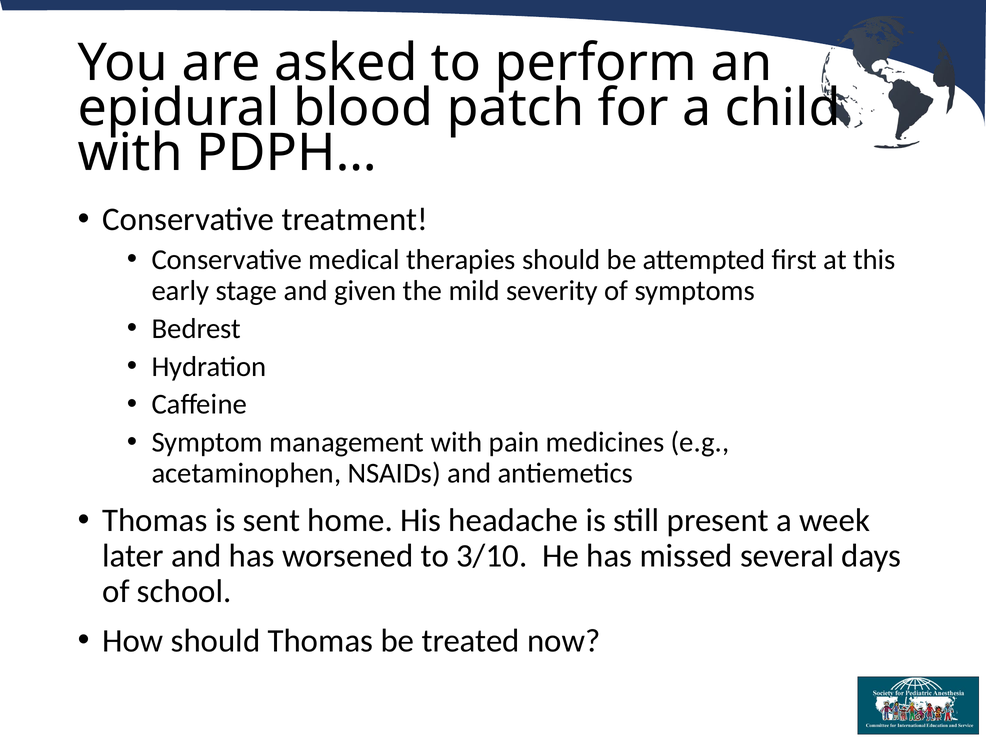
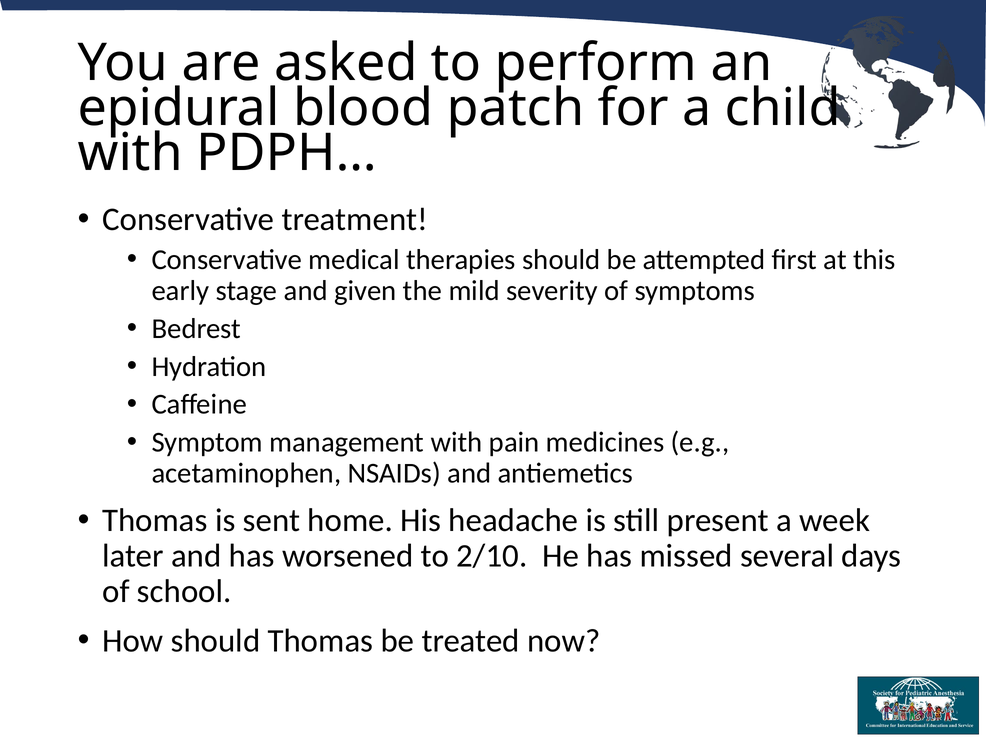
3/10: 3/10 -> 2/10 (492, 556)
